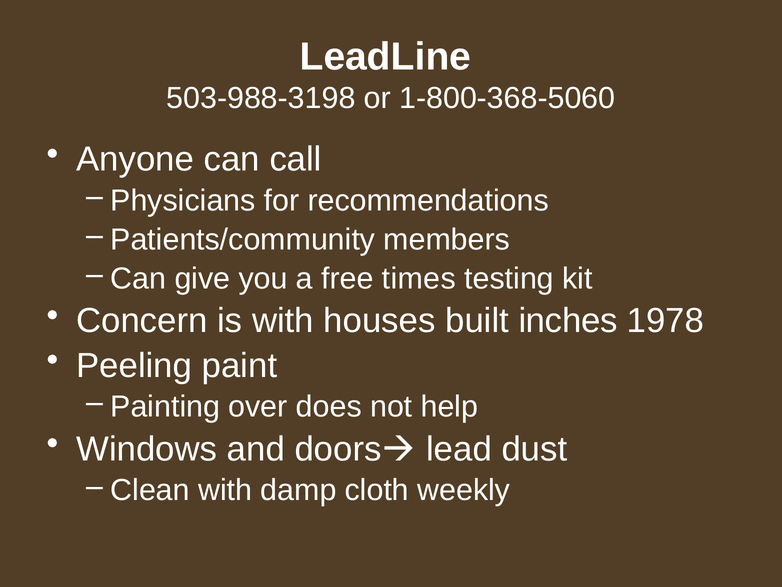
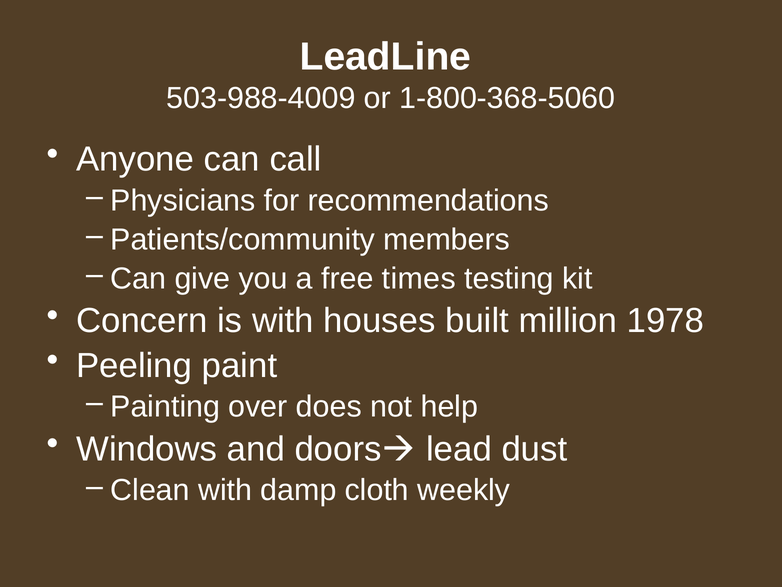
503-988-3198: 503-988-3198 -> 503-988-4009 (261, 98)
inches: inches -> million (568, 321)
